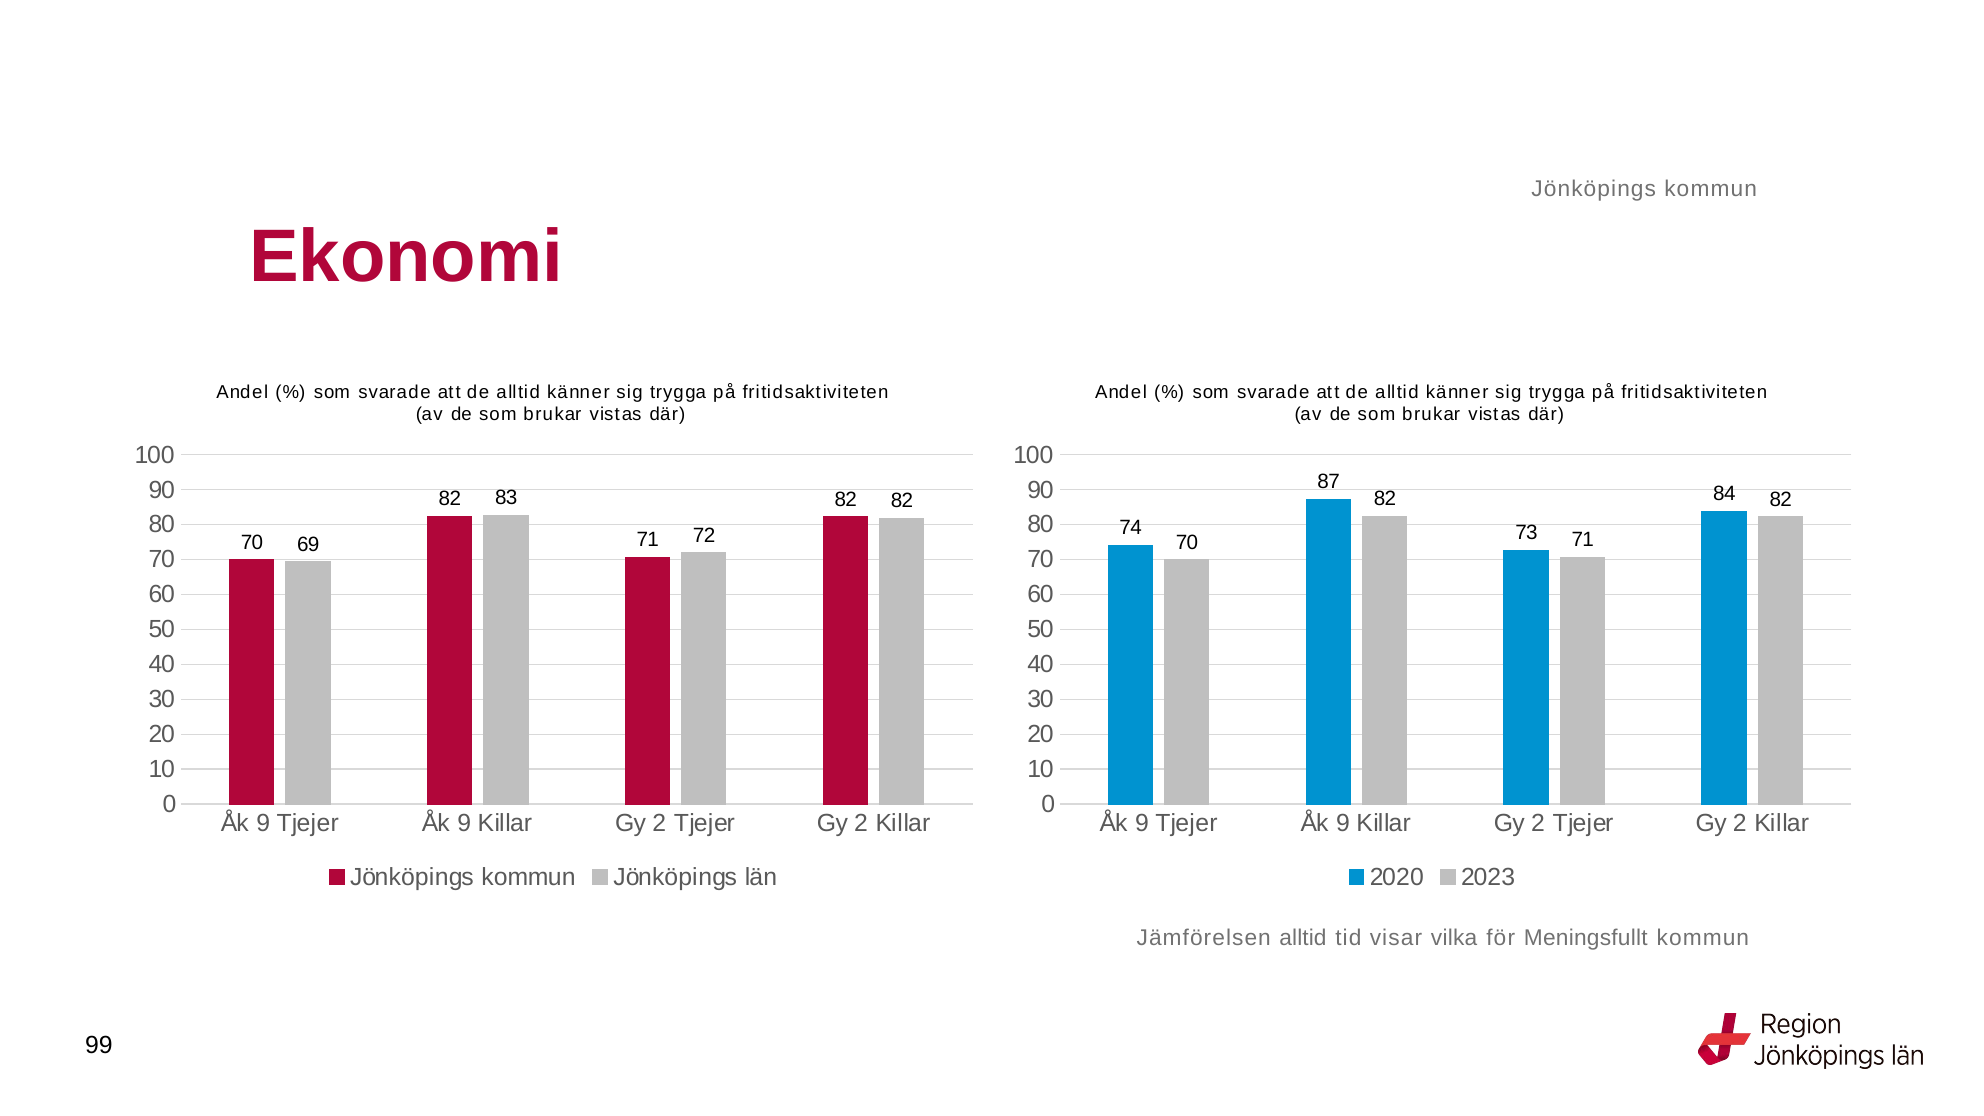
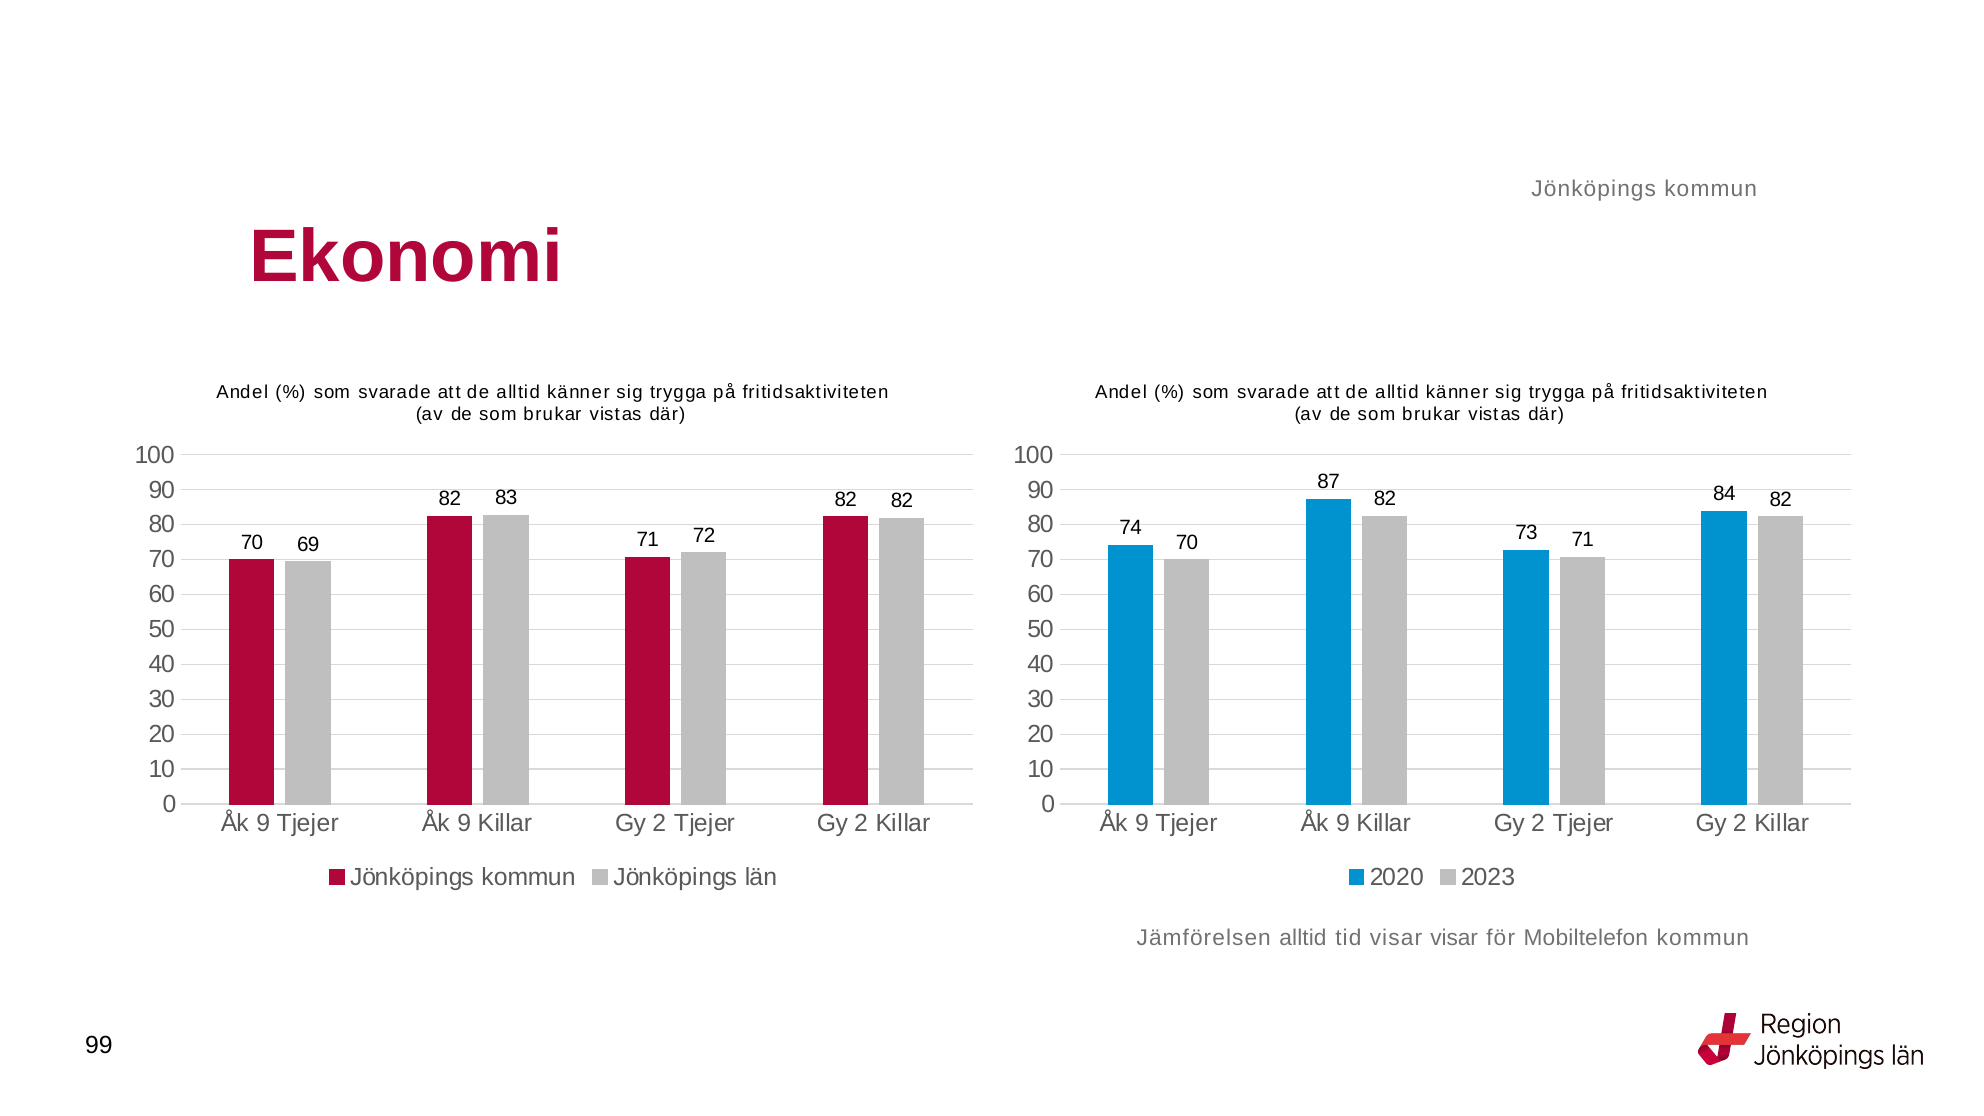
visar vilka: vilka -> visar (1454, 938)
Meningsfullt: Meningsfullt -> Mobiltelefon (1586, 938)
